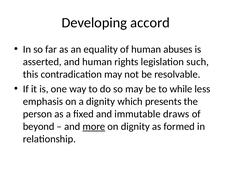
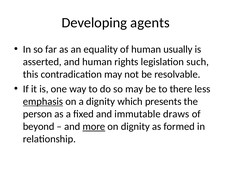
accord: accord -> agents (150, 23)
abuses: abuses -> usually (178, 49)
while: while -> there (181, 89)
emphasis underline: none -> present (43, 102)
